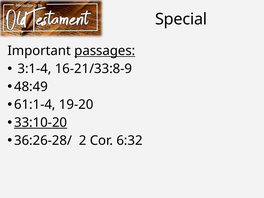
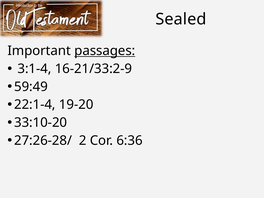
Special: Special -> Sealed (181, 19)
16-21/33:8-9: 16-21/33:8-9 -> 16-21/33:2-9 (93, 69)
48:49: 48:49 -> 59:49 (31, 87)
61:1-4: 61:1-4 -> 22:1-4 (35, 105)
33:10-20 underline: present -> none (41, 123)
36:26-28/: 36:26-28/ -> 27:26-28/ (43, 140)
6:32: 6:32 -> 6:36 (130, 140)
